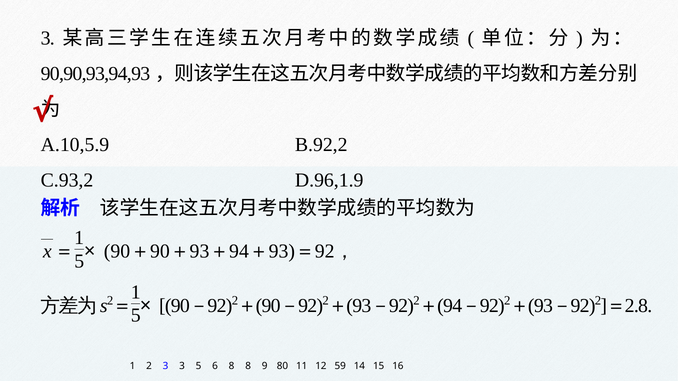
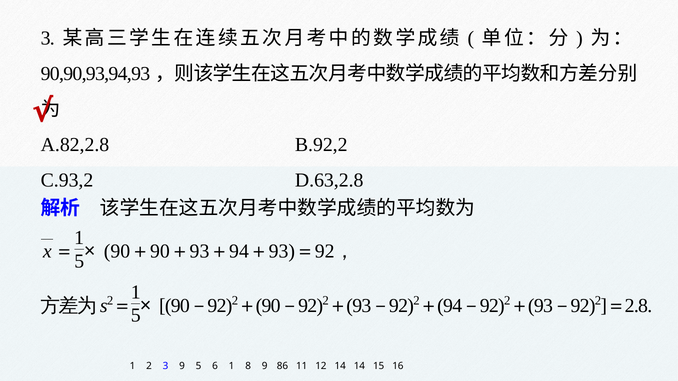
A.10,5.9: A.10,5.9 -> A.82,2.8 (75, 145)
D.96,1.9: D.96,1.9 -> D.63,2.8 (329, 181)
3 3: 3 -> 9 (182, 367)
5 8: 8 -> 1 (232, 367)
80: 80 -> 86 (282, 367)
12 59: 59 -> 14 (340, 367)
